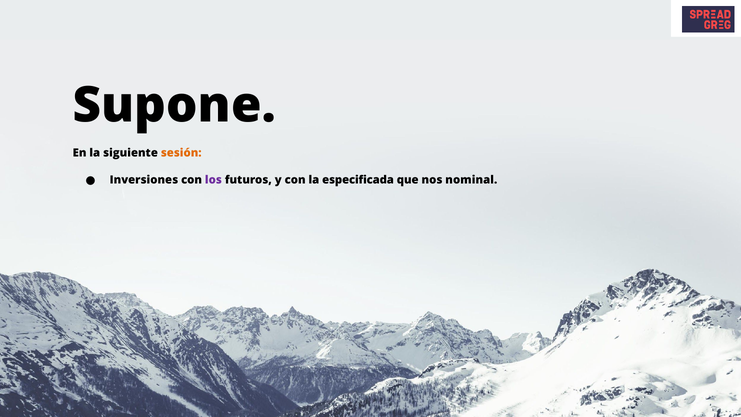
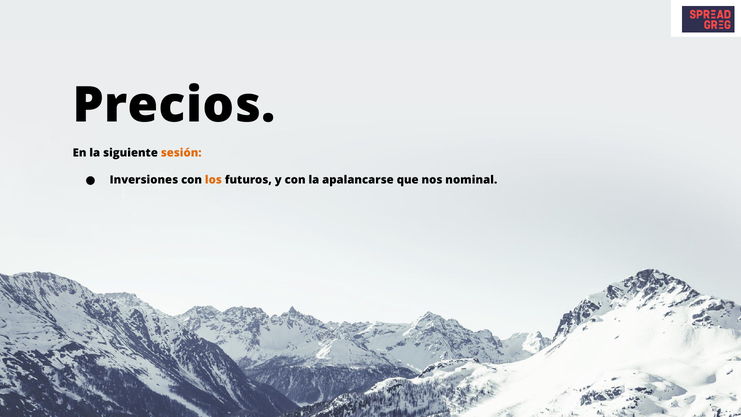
Supone: Supone -> Precios (174, 105)
los colour: purple -> orange (213, 180)
especificada: especificada -> apalancarse (358, 180)
